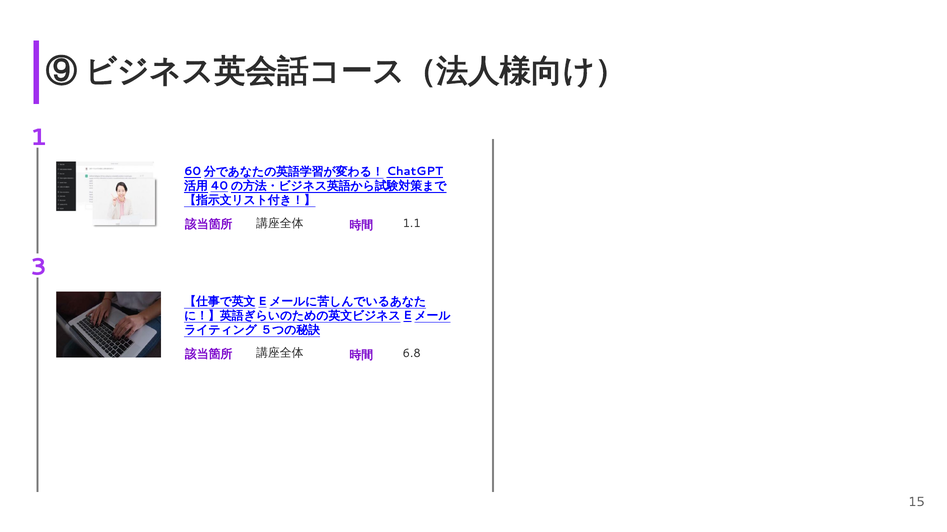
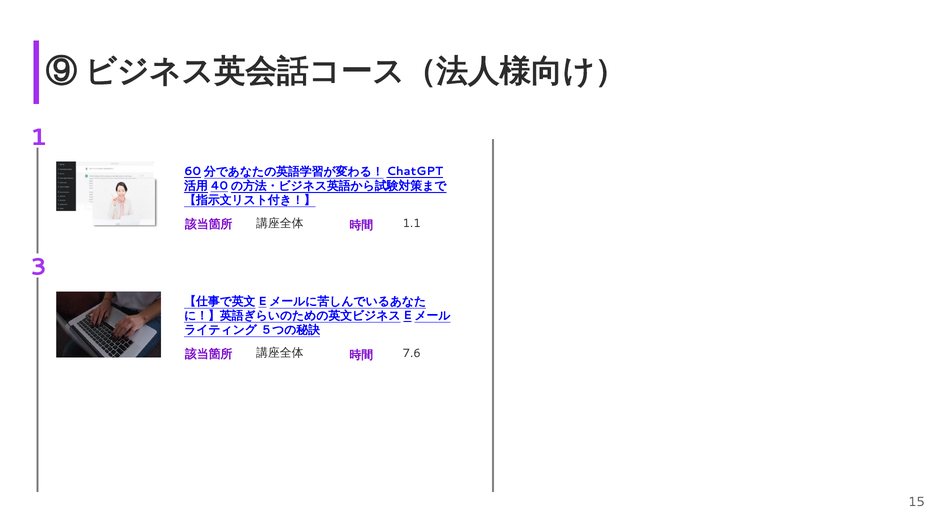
6.8: 6.8 -> 7.6 (412, 354)
